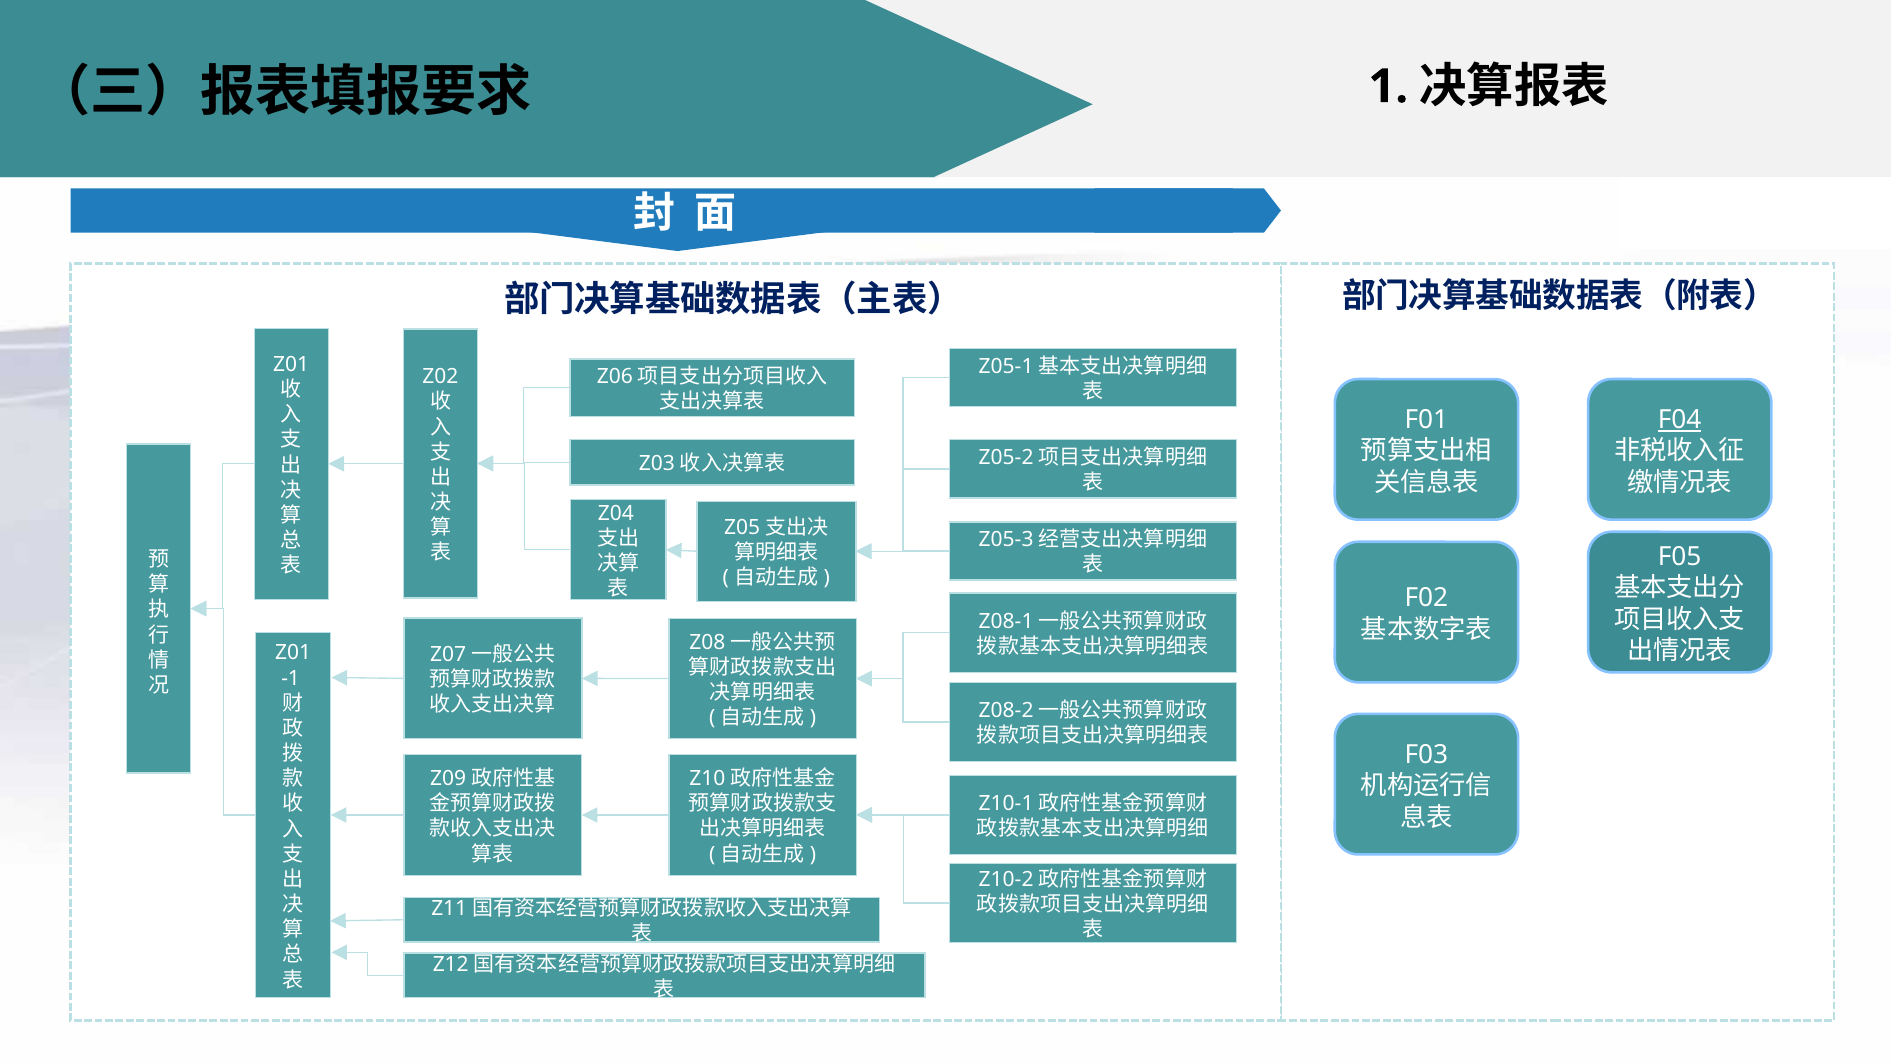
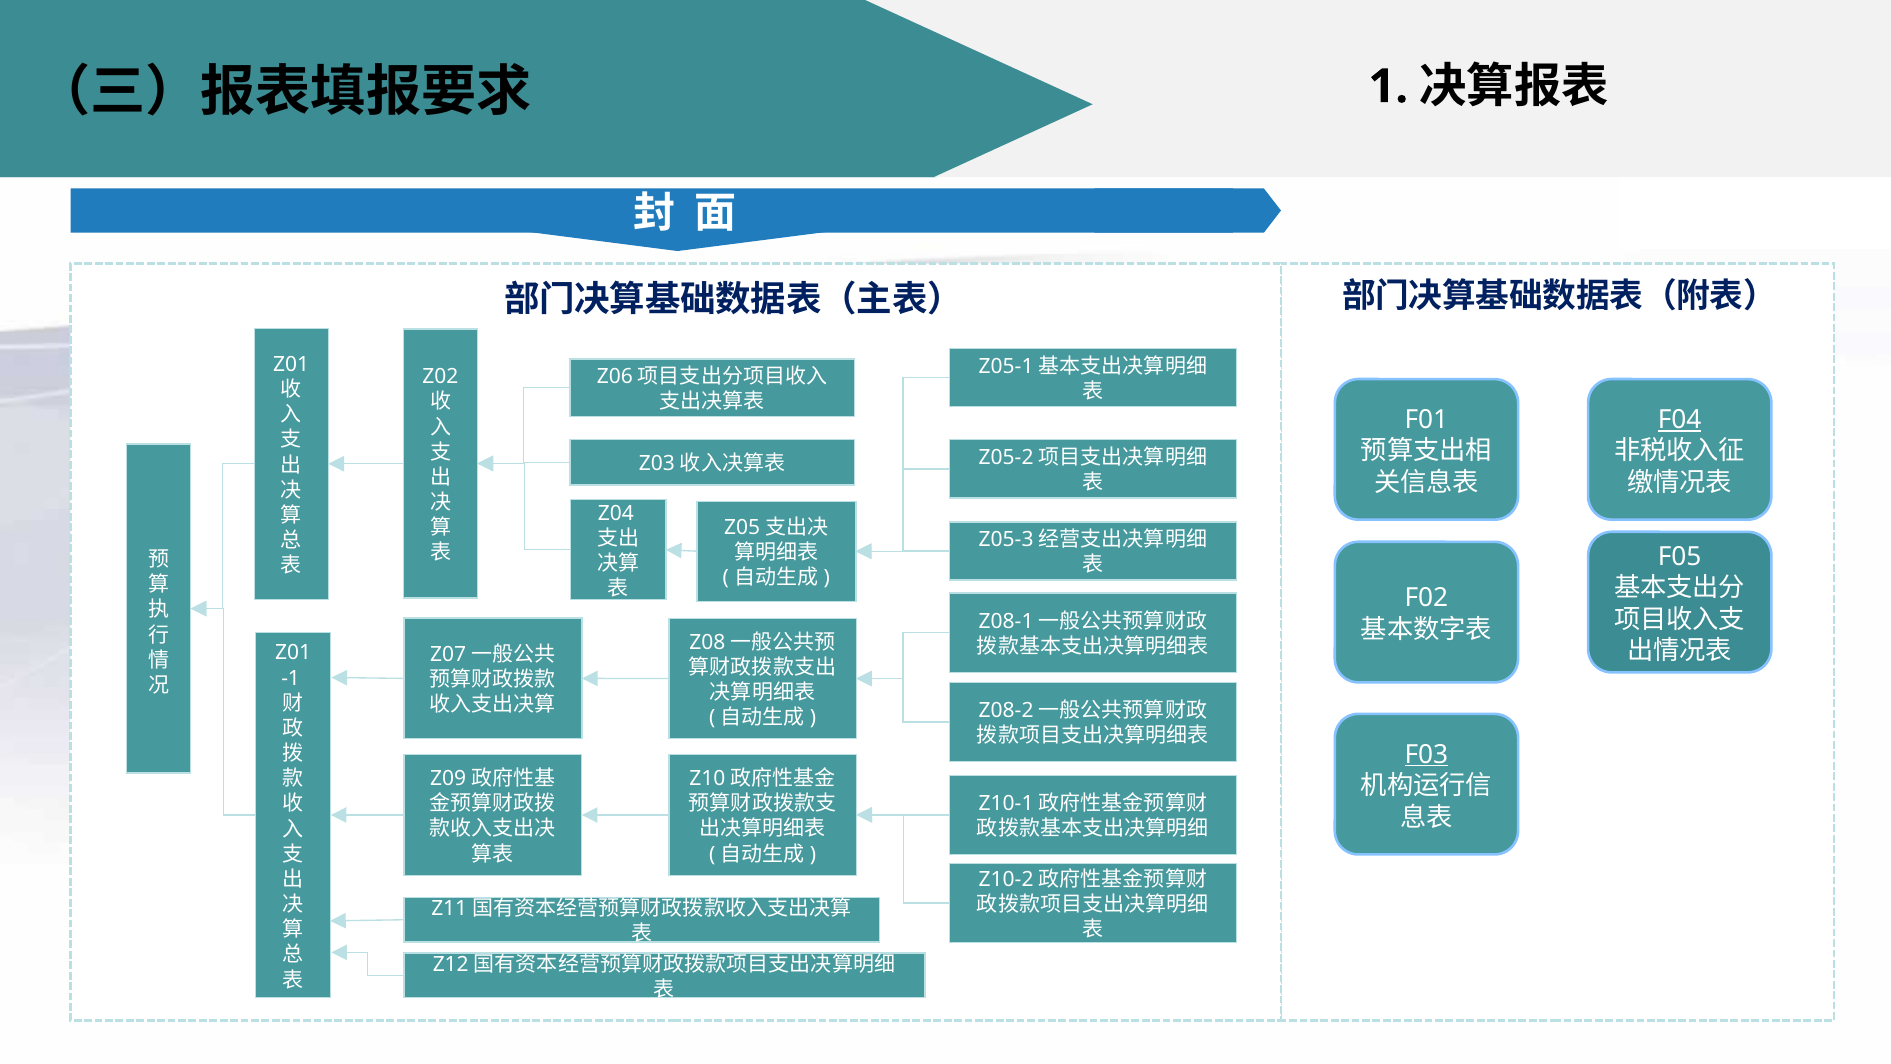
F03 underline: none -> present (1426, 754)
